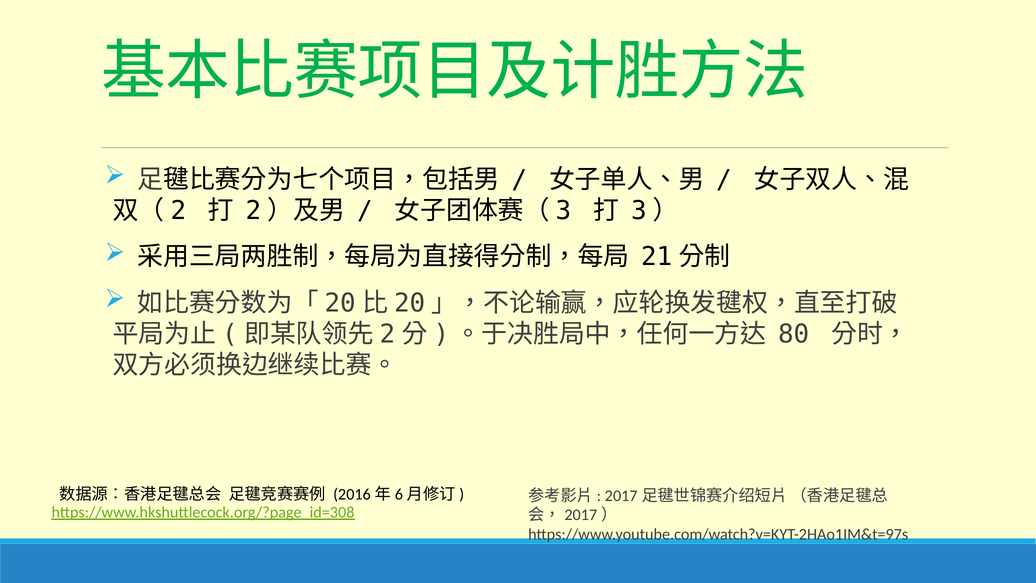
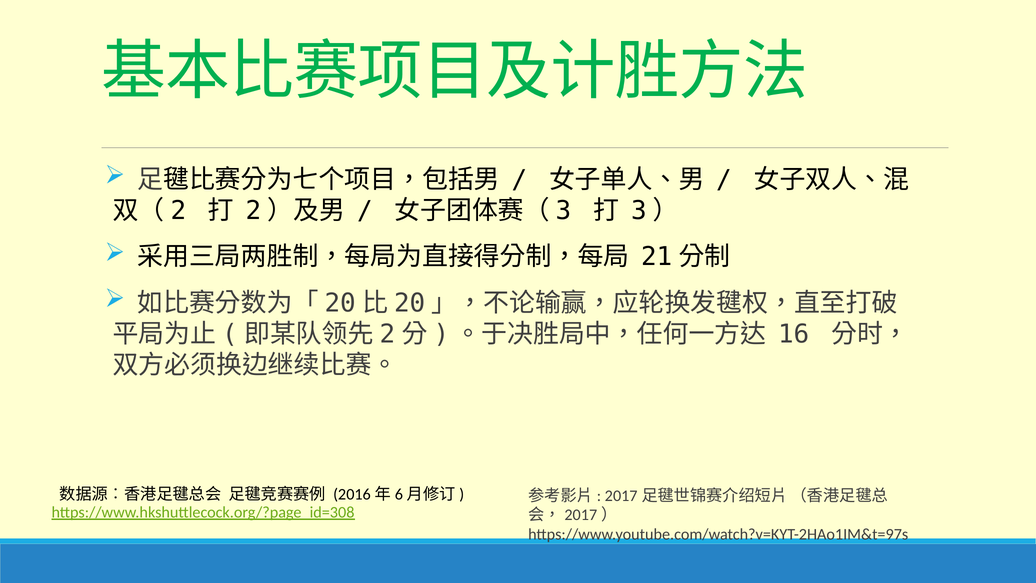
80: 80 -> 16 (794, 334)
